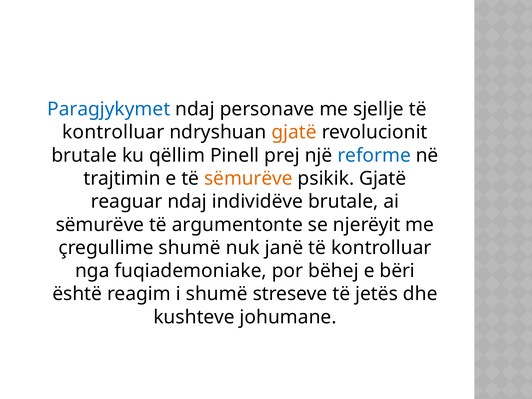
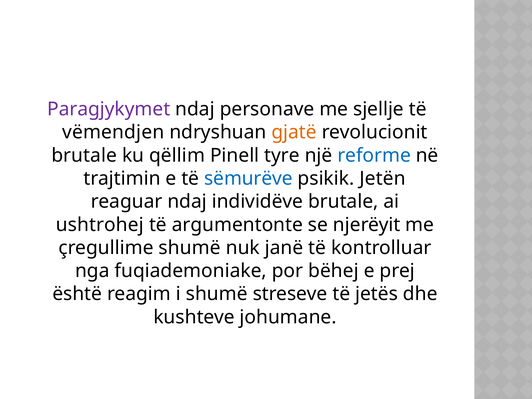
Paragjykymet colour: blue -> purple (109, 109)
kontrolluar: kontrolluar -> vëmendjen (113, 132)
prej: prej -> tyre (282, 155)
sëmurëve colour: orange -> blue (248, 178)
psikik Gjatë: Gjatë -> Jetën (383, 178)
sëmurëve: sëmurëve -> ushtrohej (100, 225)
bëri: bëri -> prej (397, 271)
